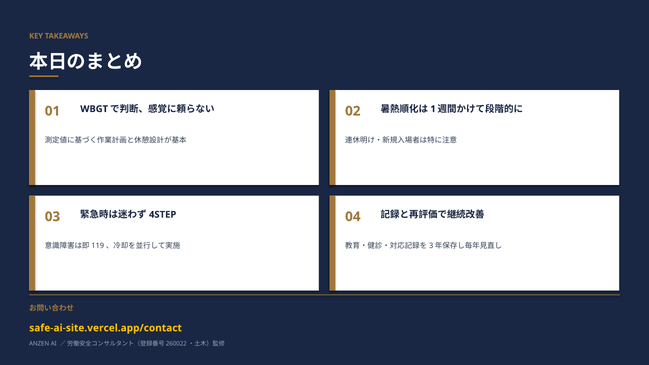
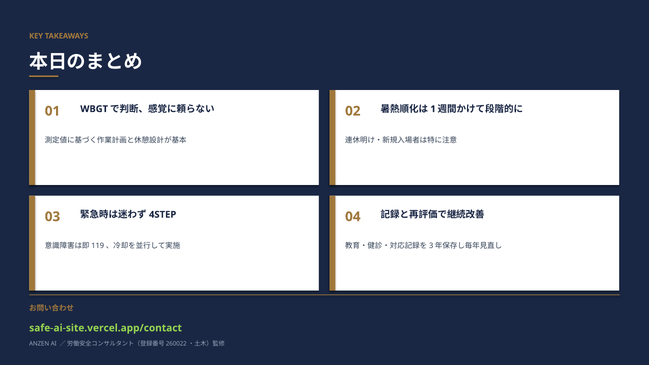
safe-ai-site.vercel.app/contact colour: yellow -> light green (106, 328)
